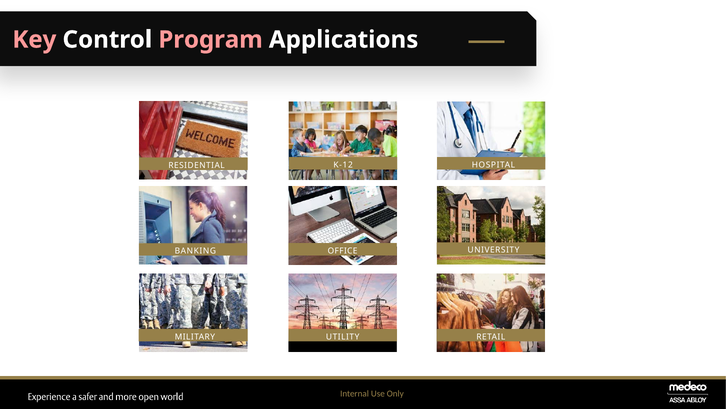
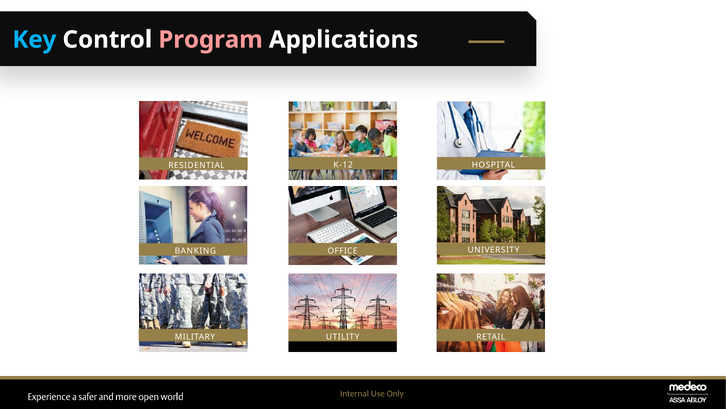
Key colour: pink -> light blue (34, 40)
